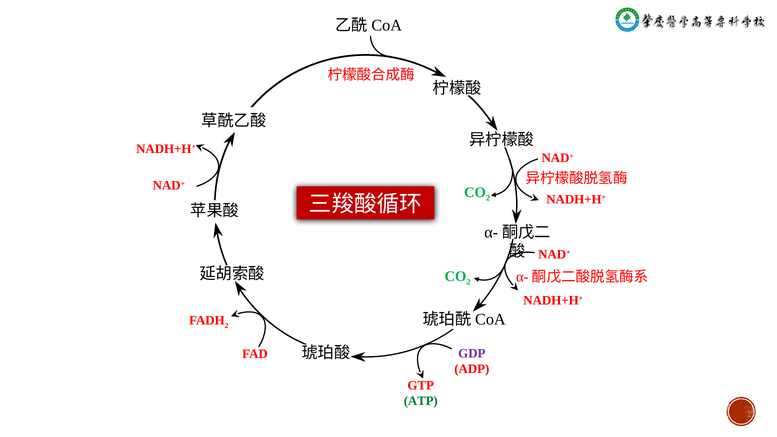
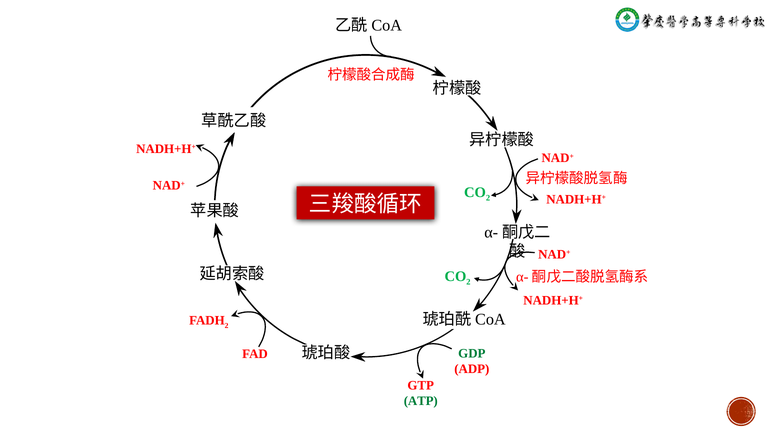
GDP colour: purple -> green (472, 353)
